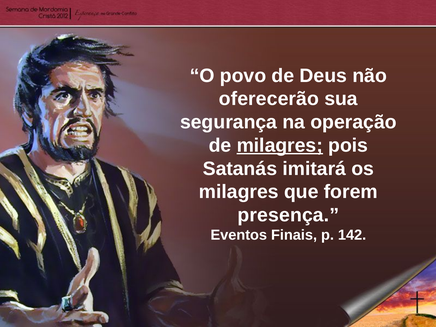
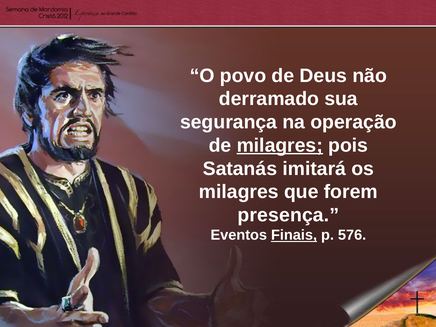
oferecerão: oferecerão -> derramado (269, 99)
Finais underline: none -> present (294, 235)
142: 142 -> 576 (352, 235)
